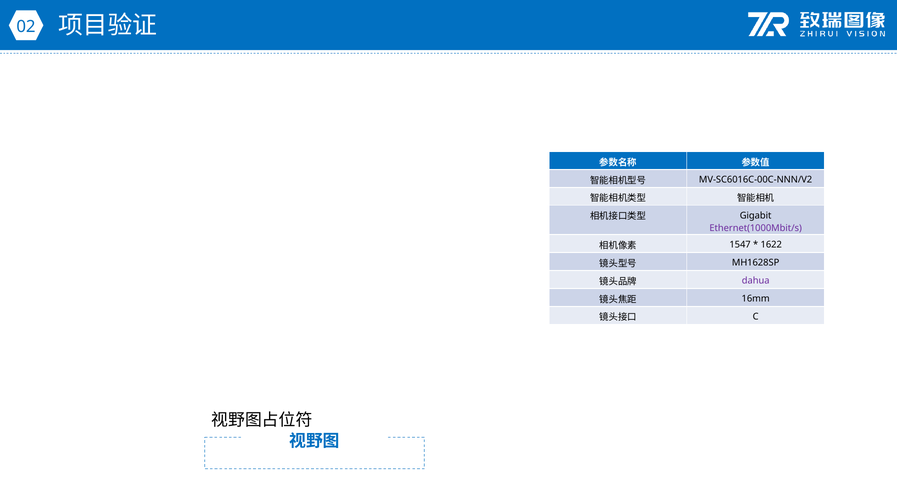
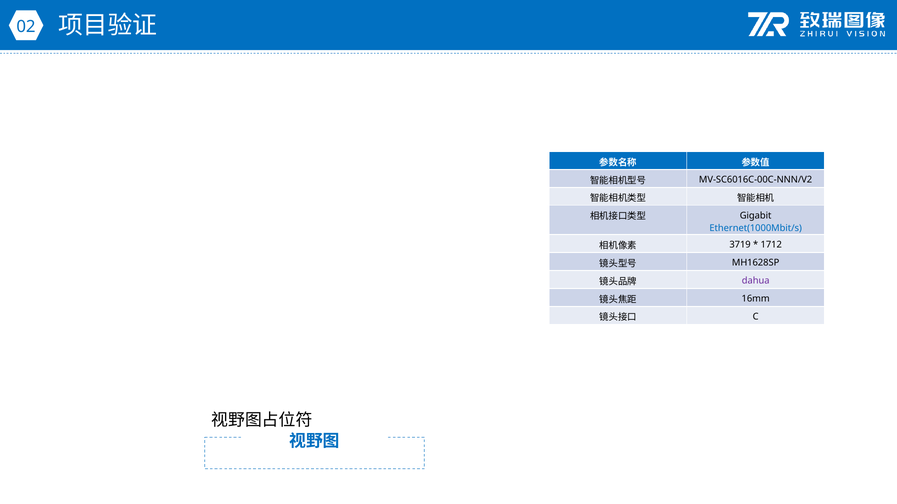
Ethernet(1000Mbit/s colour: purple -> blue (756, 229)
1547: 1547 -> 3719 (740, 245)
1622: 1622 -> 1712 (771, 245)
